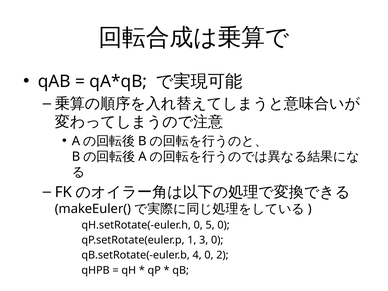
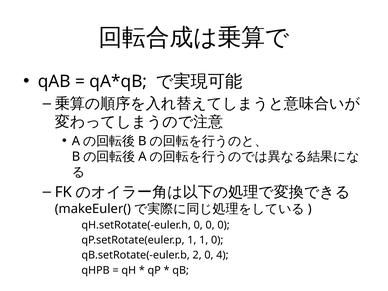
qH.setRotate(-euler.h 0 5: 5 -> 0 (210, 225)
1 3: 3 -> 1 (204, 240)
4: 4 -> 2 (197, 255)
2: 2 -> 4 (222, 255)
